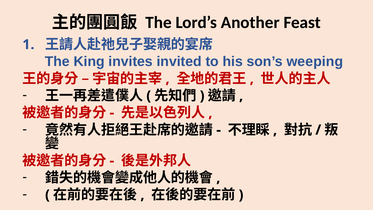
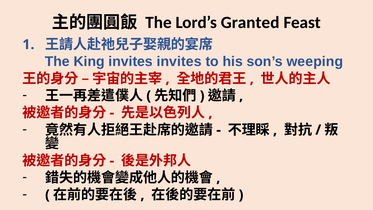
Another: Another -> Granted (250, 22)
invites invited: invited -> invites (179, 62)
